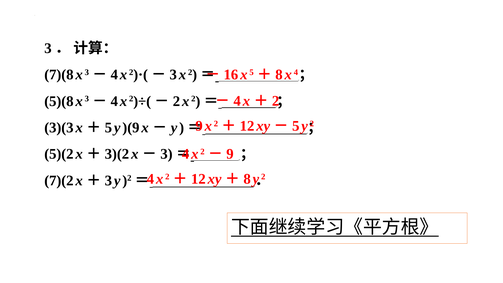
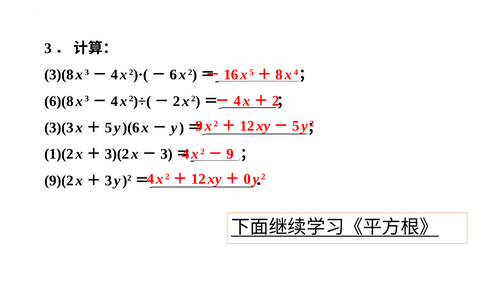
7)(8: 7)(8 -> 3)(8 (59, 75)
3: 3 -> 6 (173, 75)
5)(8: 5)(8 -> 6)(8 (59, 101)
)(9: )(9 -> )(6 (131, 128)
5)(2: 5)(2 -> 1)(2 (59, 154)
8: 8 -> 0 (247, 179)
7)(2: 7)(2 -> 9)(2 (59, 180)
